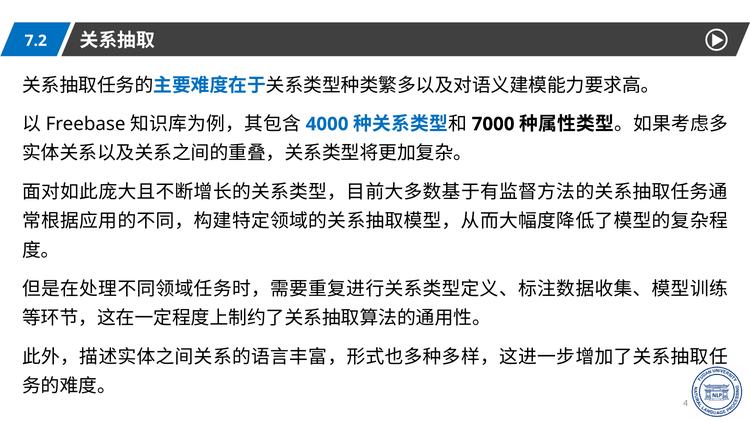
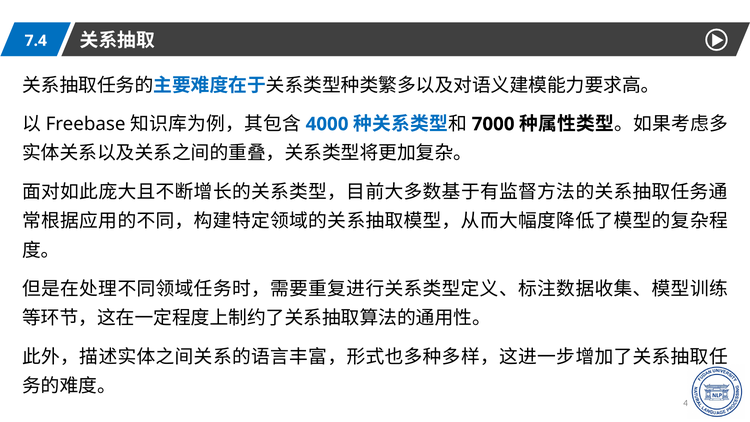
7.2: 7.2 -> 7.4 (36, 41)
